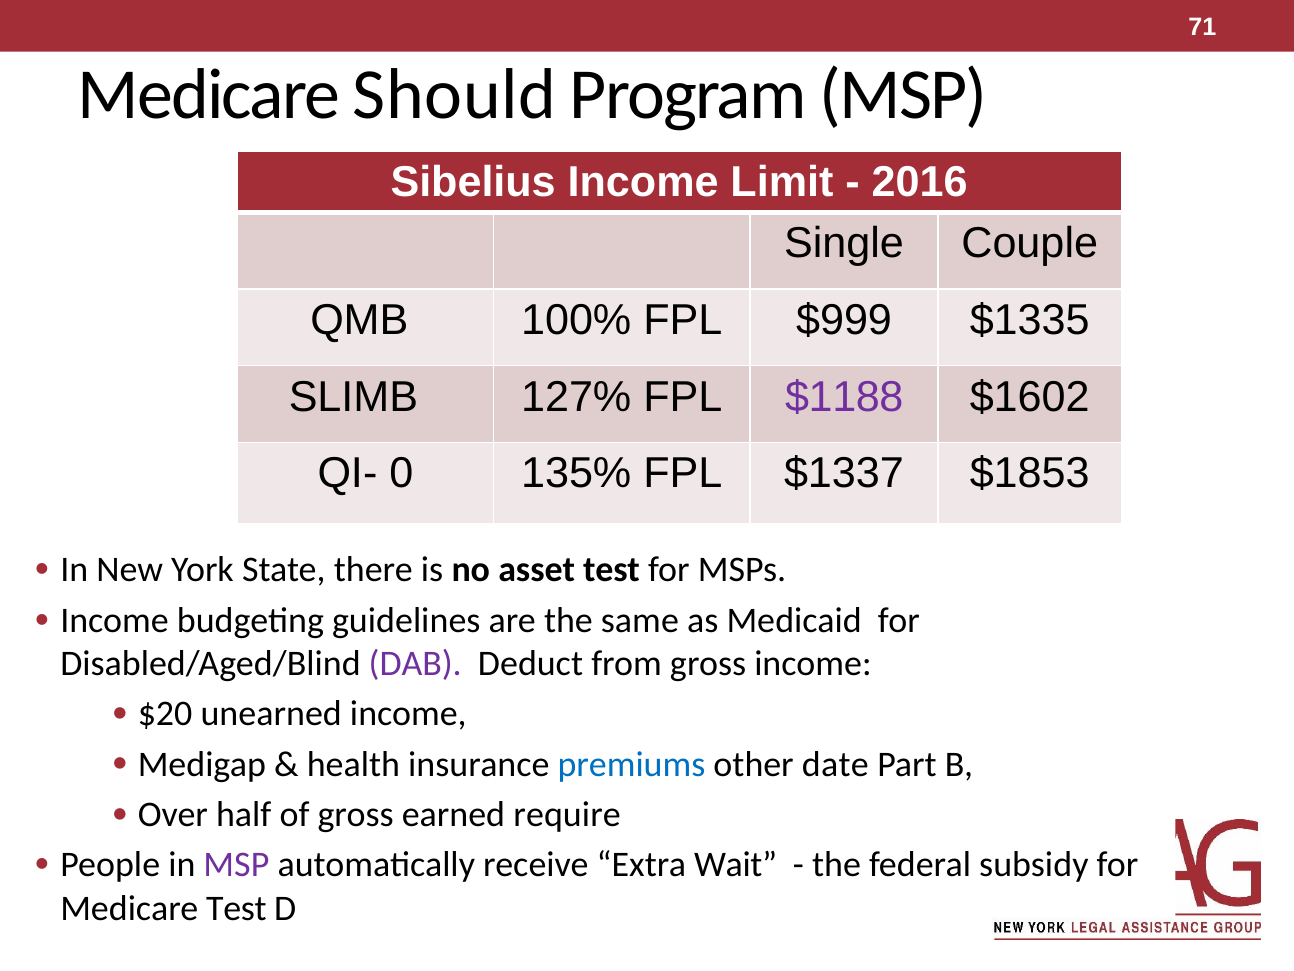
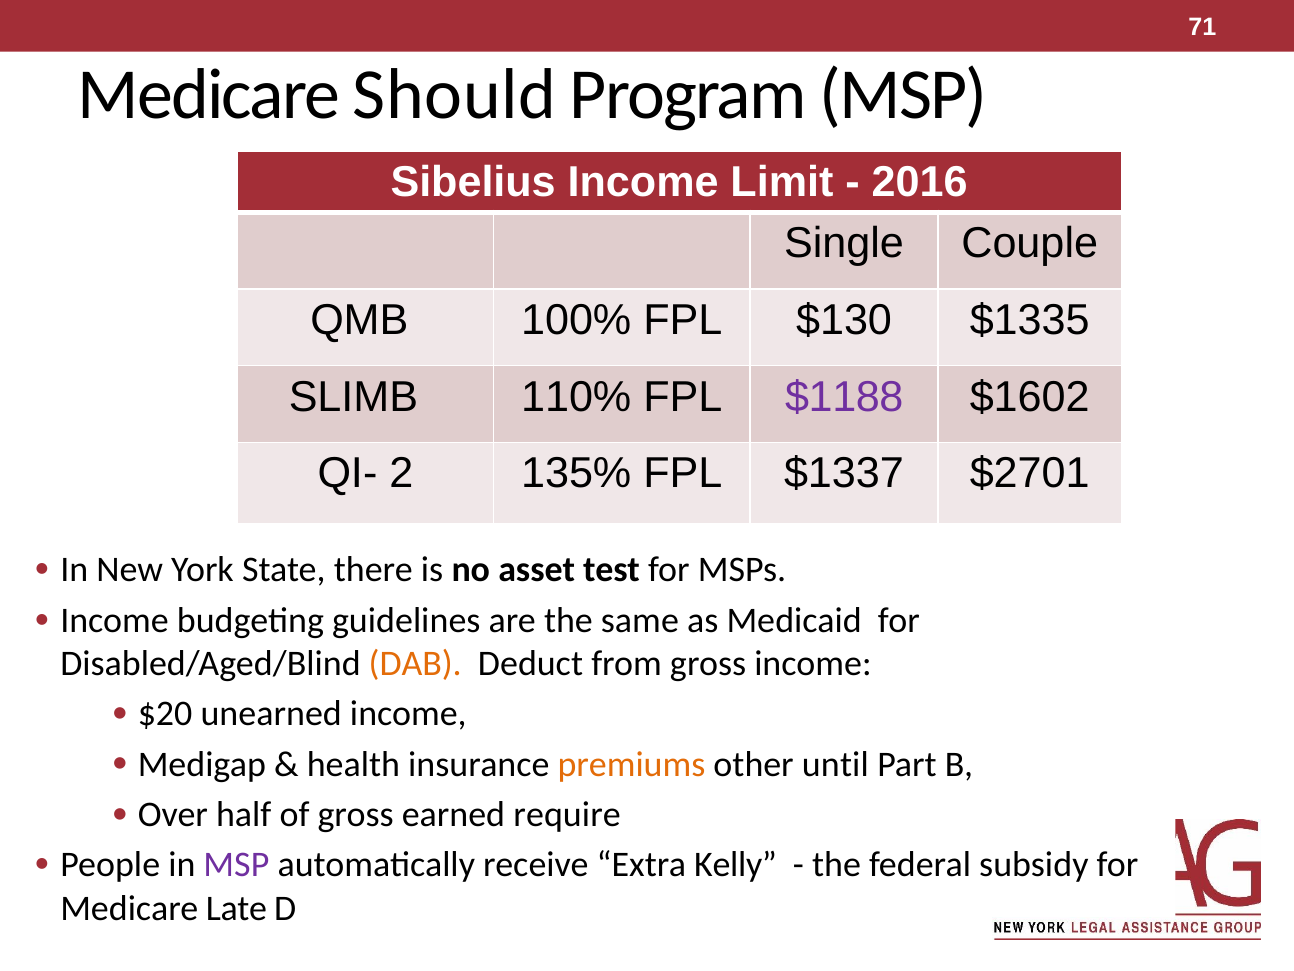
$999: $999 -> $130 (844, 320)
127%: 127% -> 110% (576, 397)
0: 0 -> 2 (401, 473)
$1853: $1853 -> $2701 (1030, 473)
DAB colour: purple -> orange (415, 663)
premiums colour: blue -> orange (631, 764)
date: date -> until (835, 764)
Wait: Wait -> Kelly (736, 865)
Medicare Test: Test -> Late (236, 908)
